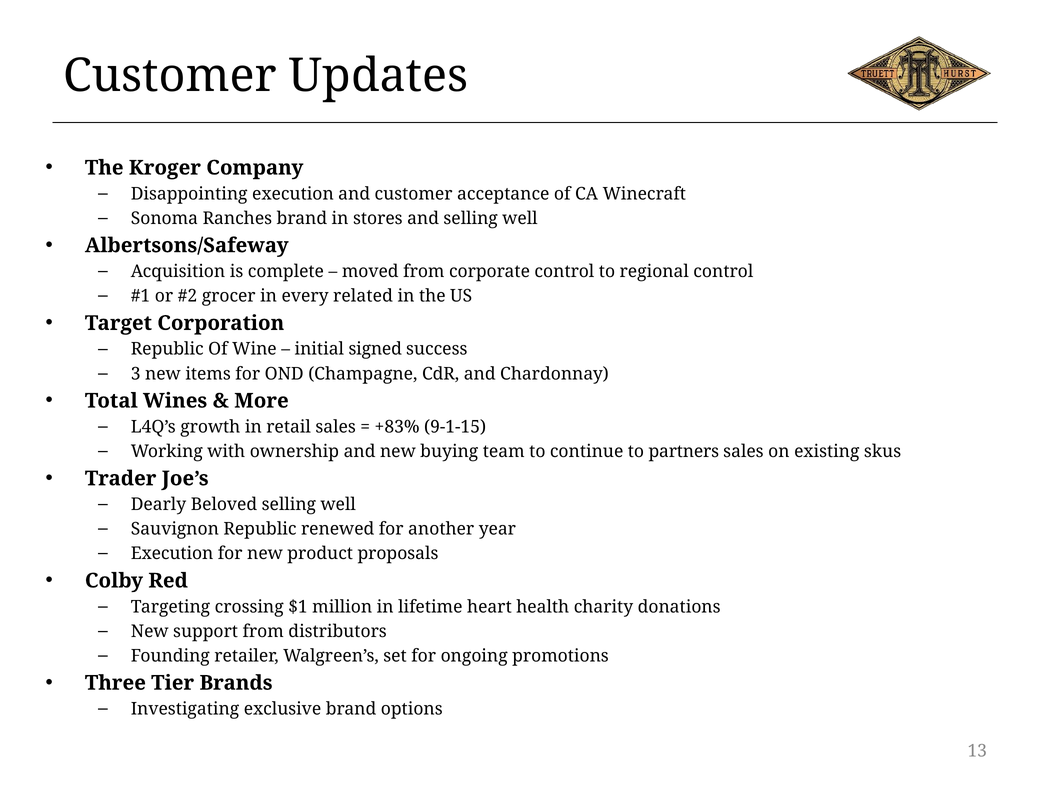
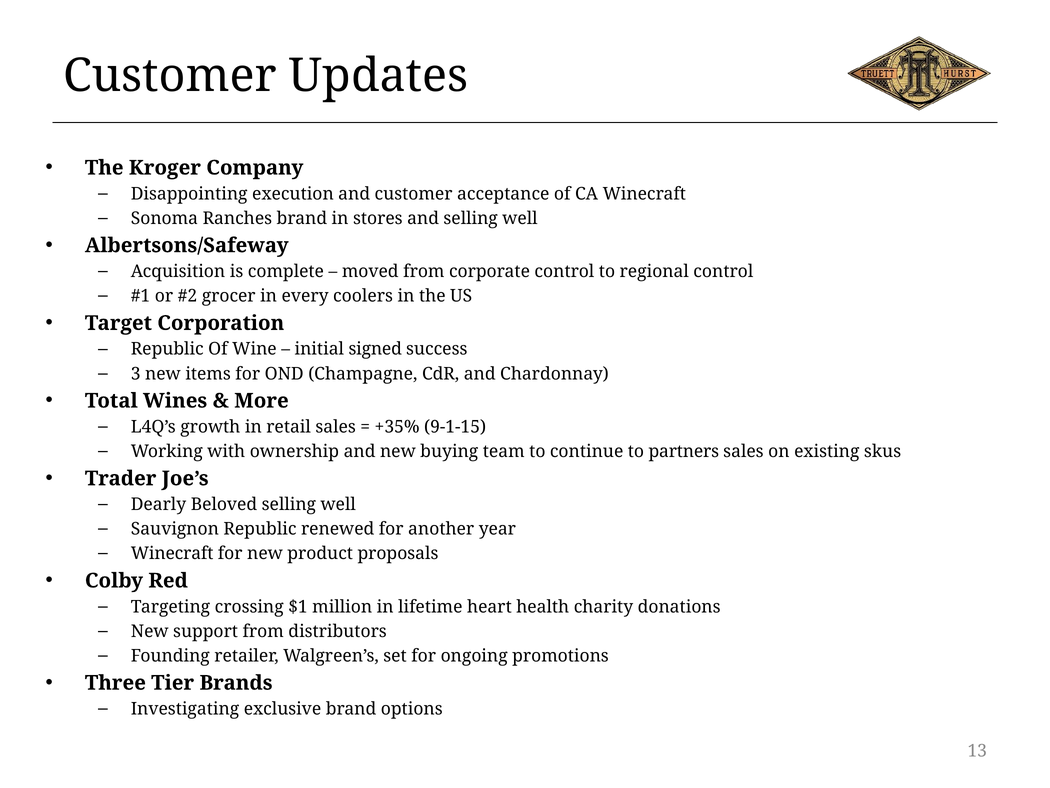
related: related -> coolers (363, 296)
+83%: +83% -> +35% (397, 427)
Execution: Execution -> Winecraft (172, 553)
